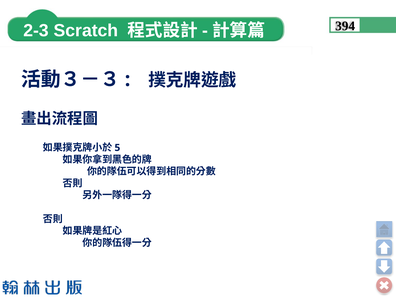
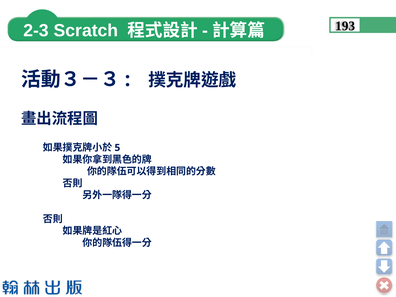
394: 394 -> 193 (345, 26)
